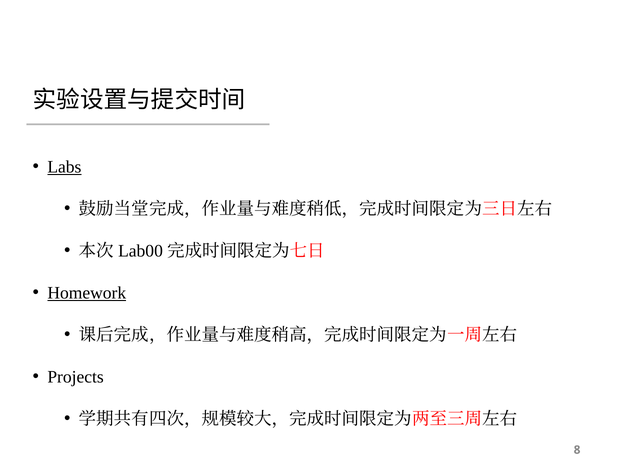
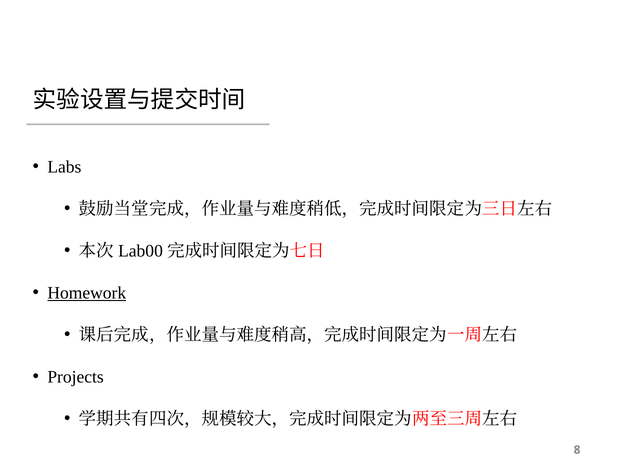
Labs underline: present -> none (64, 167)
